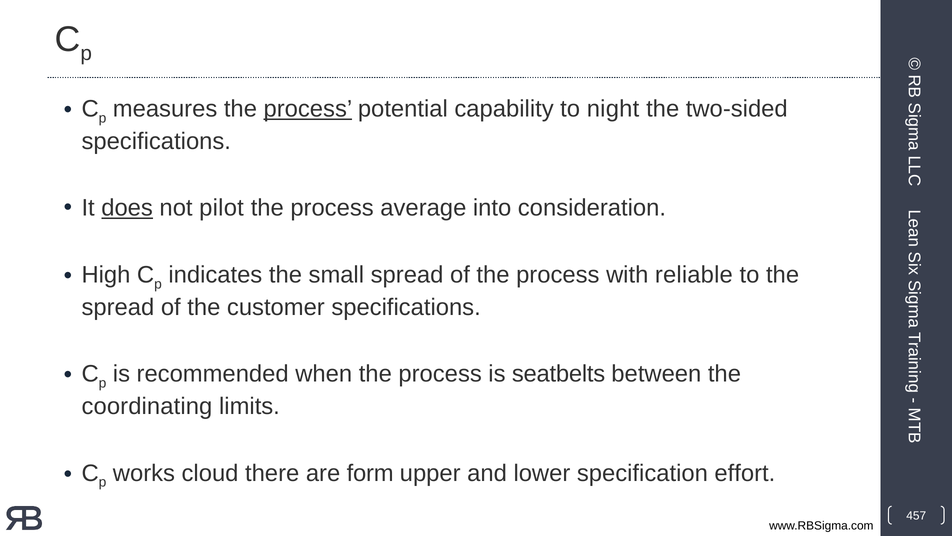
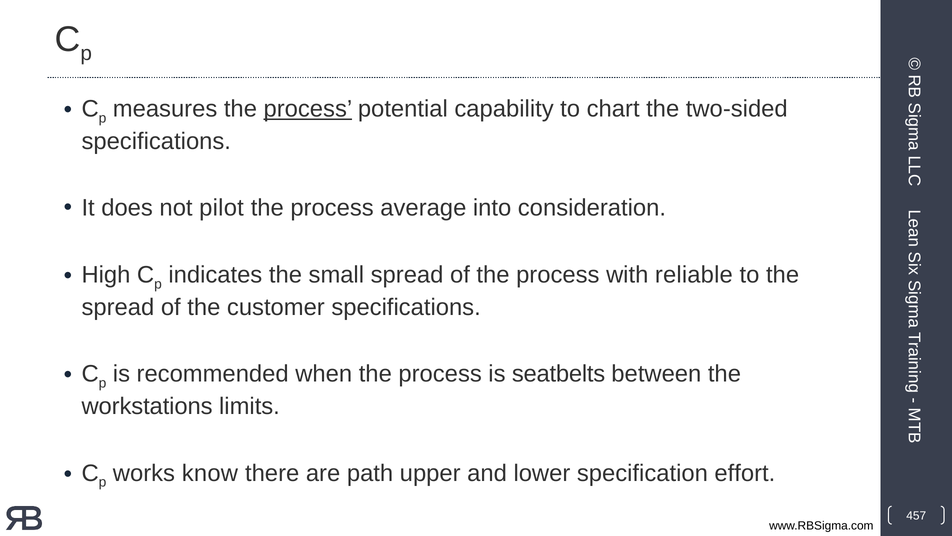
night: night -> chart (613, 109)
does underline: present -> none (127, 208)
coordinating: coordinating -> workstations (147, 406)
cloud: cloud -> know (210, 473)
form: form -> path (370, 473)
